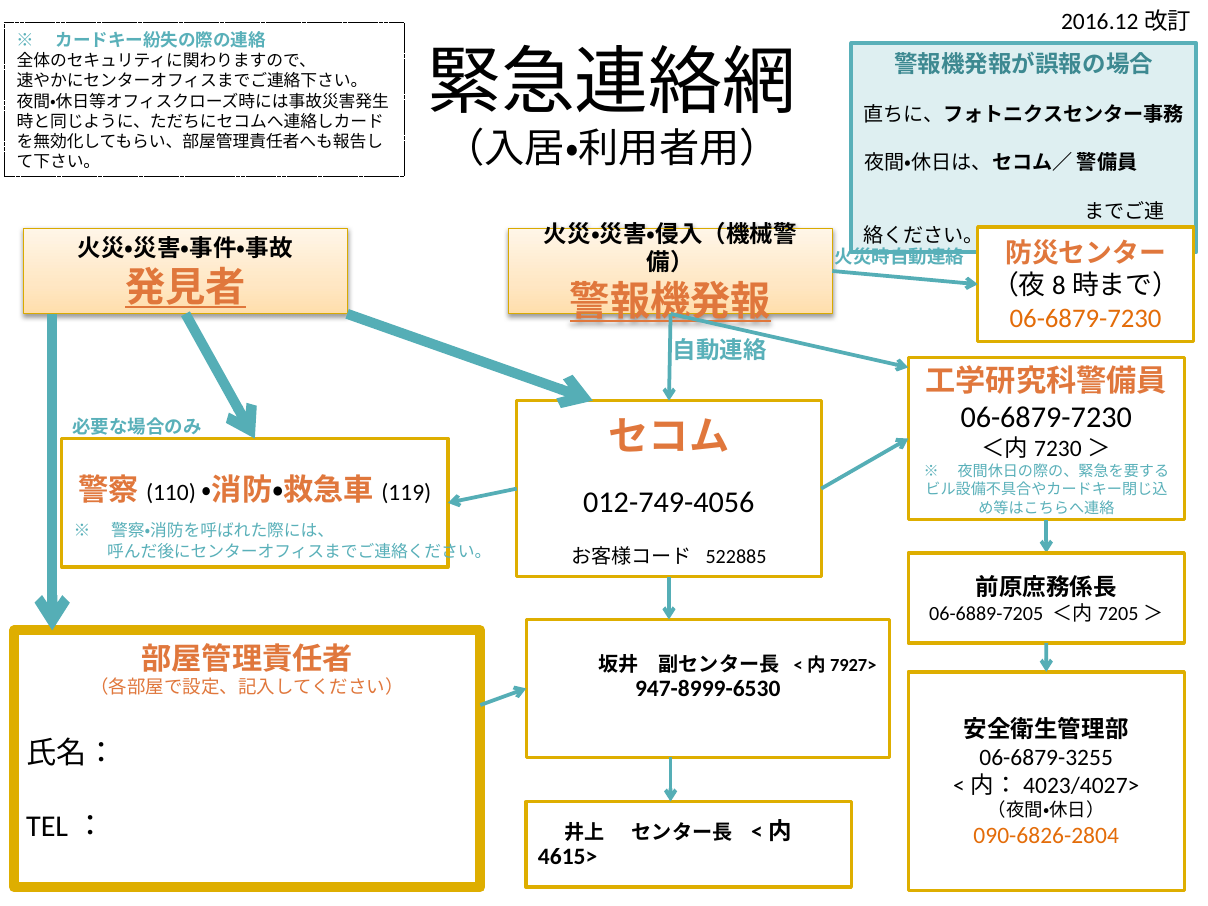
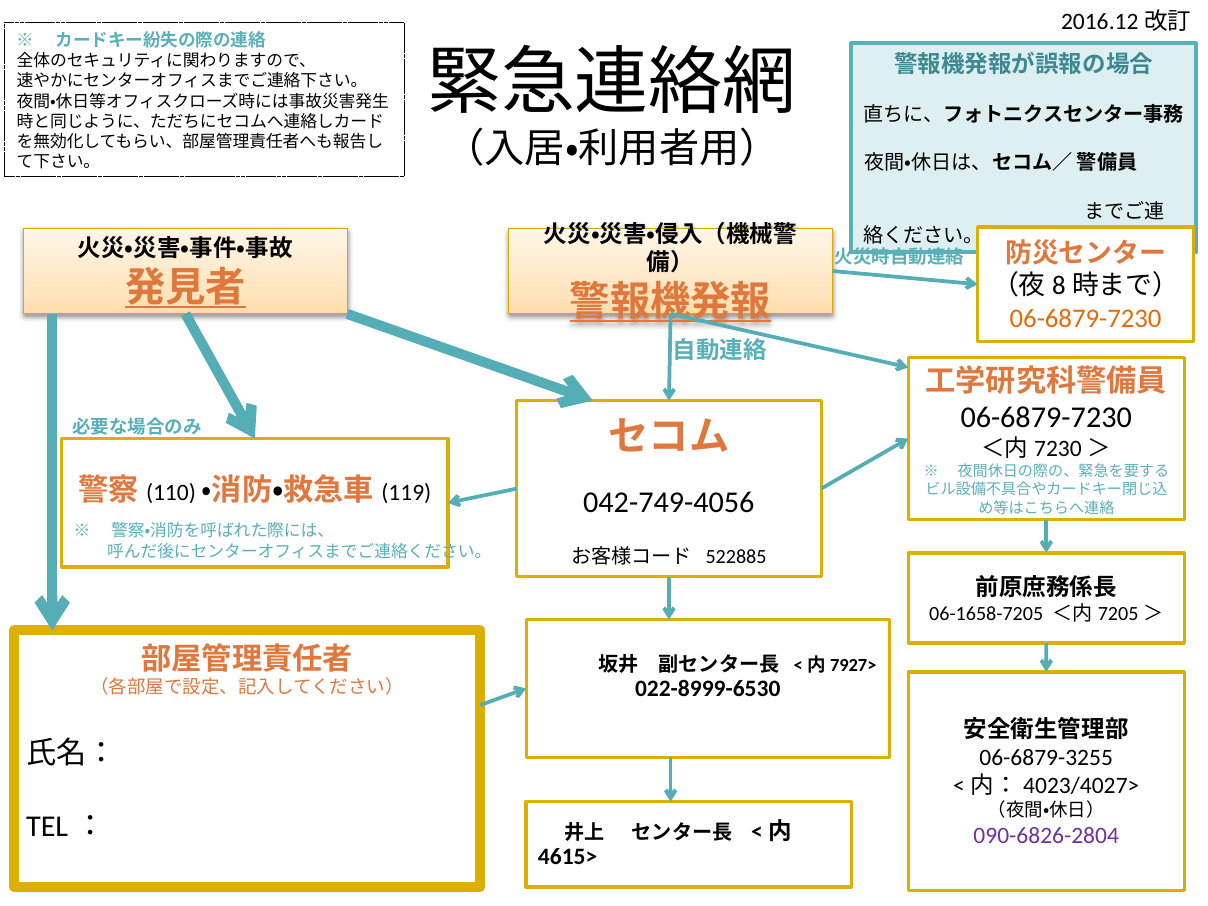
012-749-4056: 012-749-4056 -> 042-749-4056 (669, 503)
06-6889-7205: 06-6889-7205 -> 06-1658-7205 (986, 613)
947-8999-6530: 947-8999-6530 -> 022-8999-6530 (708, 688)
090-6826-2804 colour: orange -> purple (1046, 836)
